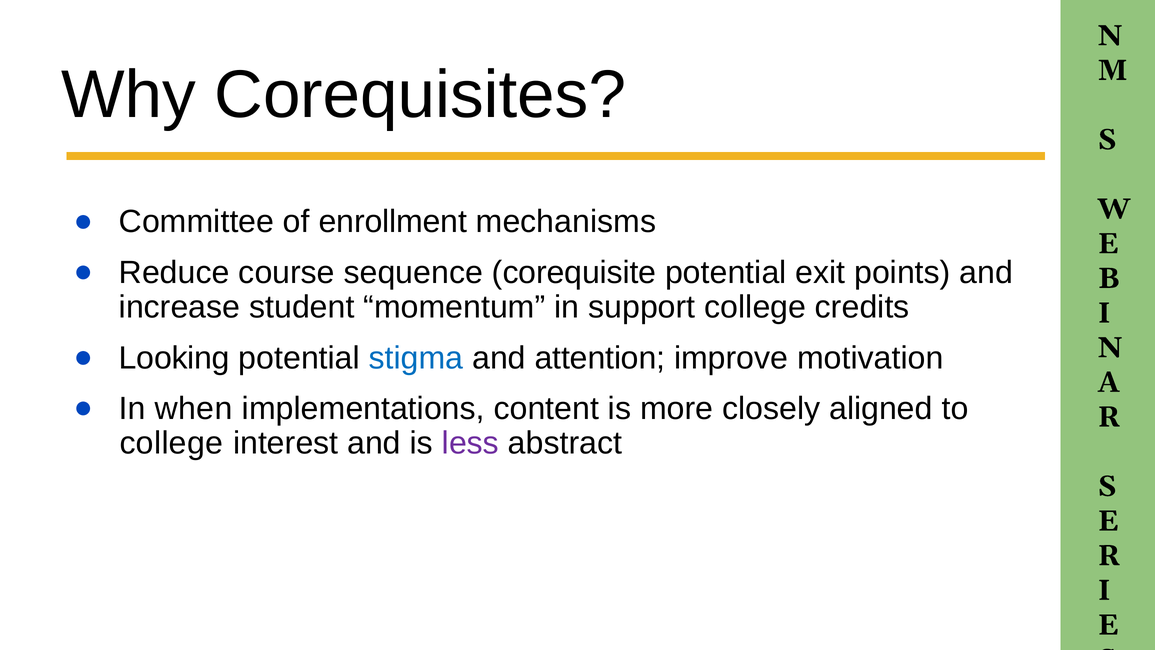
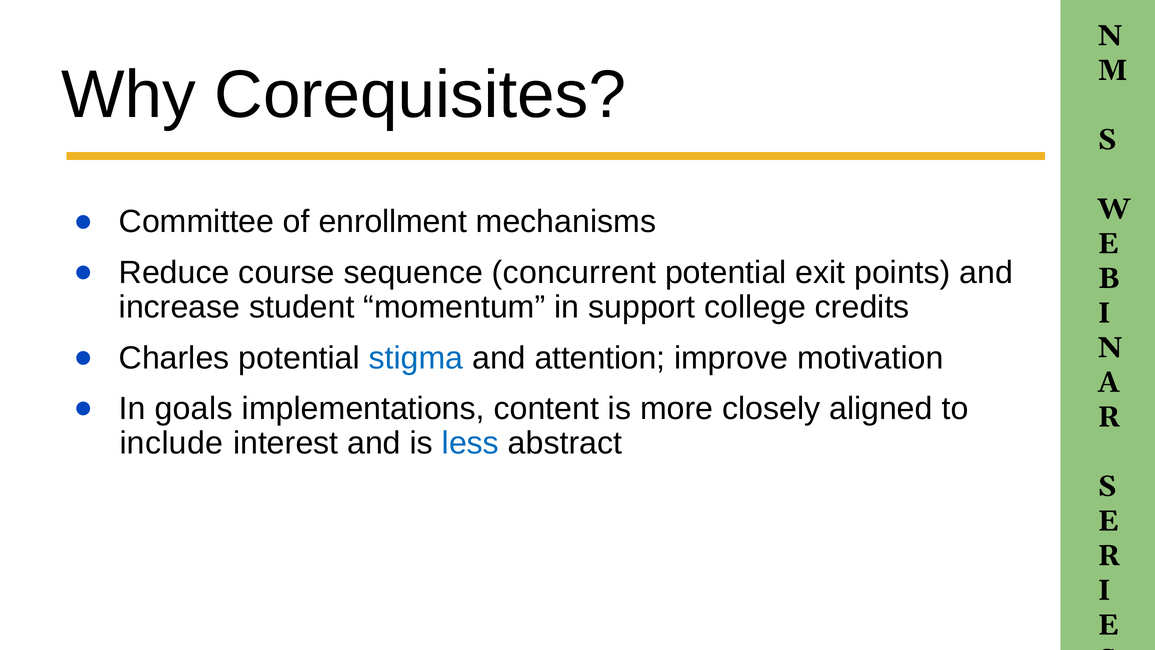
corequisite: corequisite -> concurrent (574, 272)
Looking: Looking -> Charles (174, 358)
when: when -> goals (194, 409)
college: college -> include (171, 443)
less colour: purple -> blue (470, 443)
